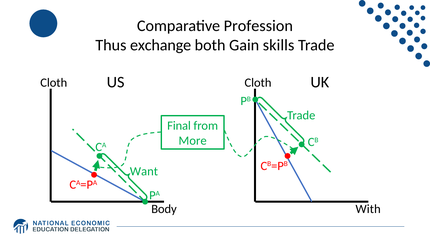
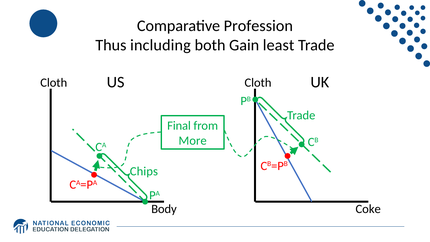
exchange: exchange -> including (160, 45)
skills: skills -> least (279, 45)
Want: Want -> Chips (144, 171)
With: With -> Coke (368, 209)
